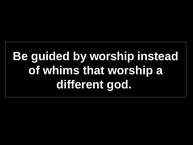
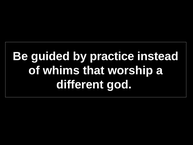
by worship: worship -> practice (112, 56)
